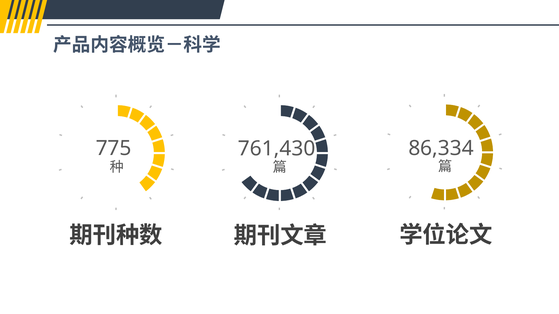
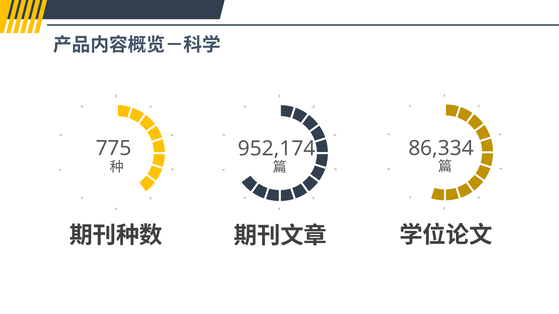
761,430: 761,430 -> 952,174 (277, 149)
